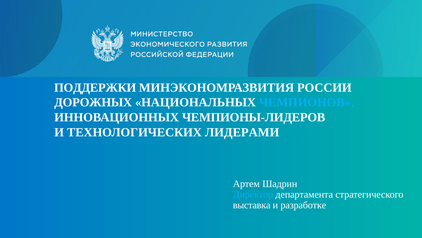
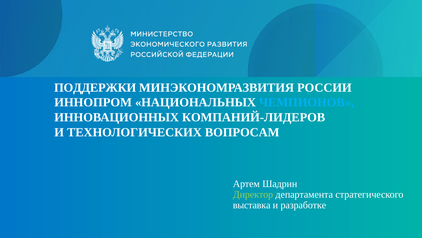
ДОРОЖНЫХ: ДОРОЖНЫХ -> ИННОПРОМ (93, 102)
ЧЕМПИОНЫ-ЛИДЕРОВ: ЧЕМПИОНЫ-ЛИДЕРОВ -> КОМПАНИЙ-ЛИДЕРОВ (254, 117)
ЛИДЕРАМИ: ЛИДЕРАМИ -> ВОПРОСАМ (242, 132)
Директор colour: light blue -> light green (253, 194)
